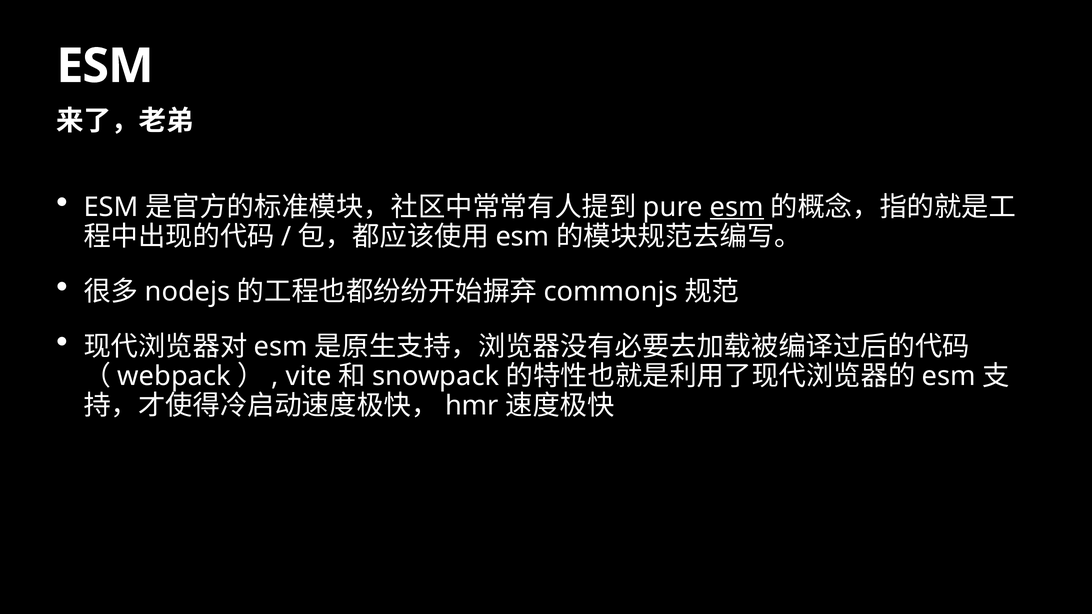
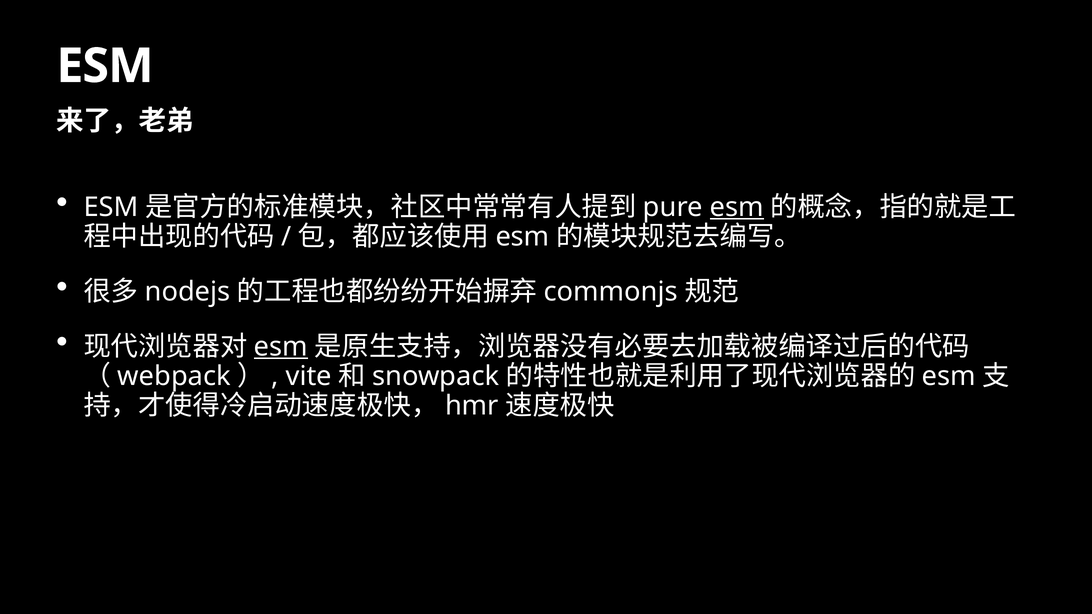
esm underline: none -> present (281, 347)
